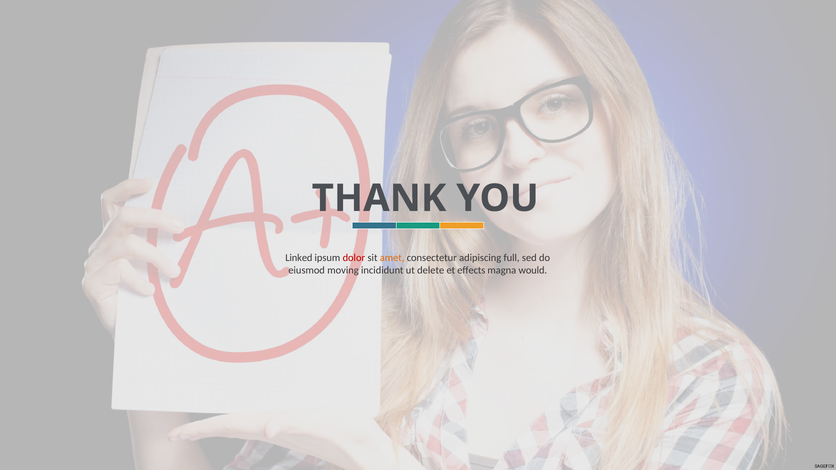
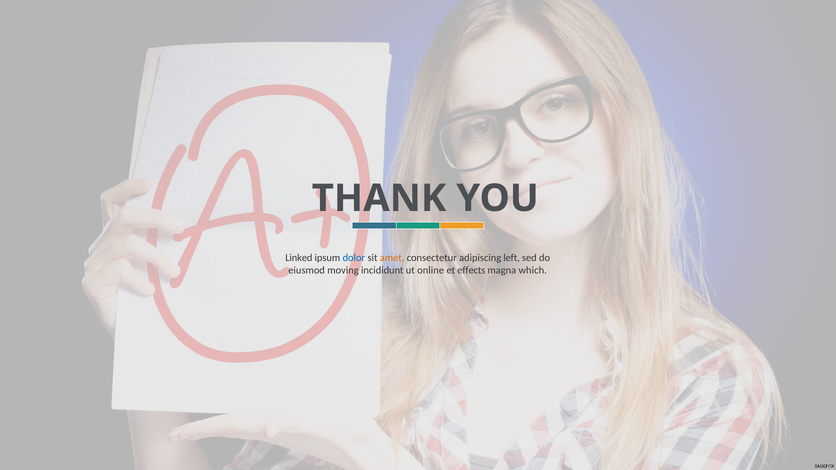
dolor colour: red -> blue (354, 258)
full: full -> left (512, 258)
delete: delete -> online (431, 271)
would: would -> which (533, 271)
